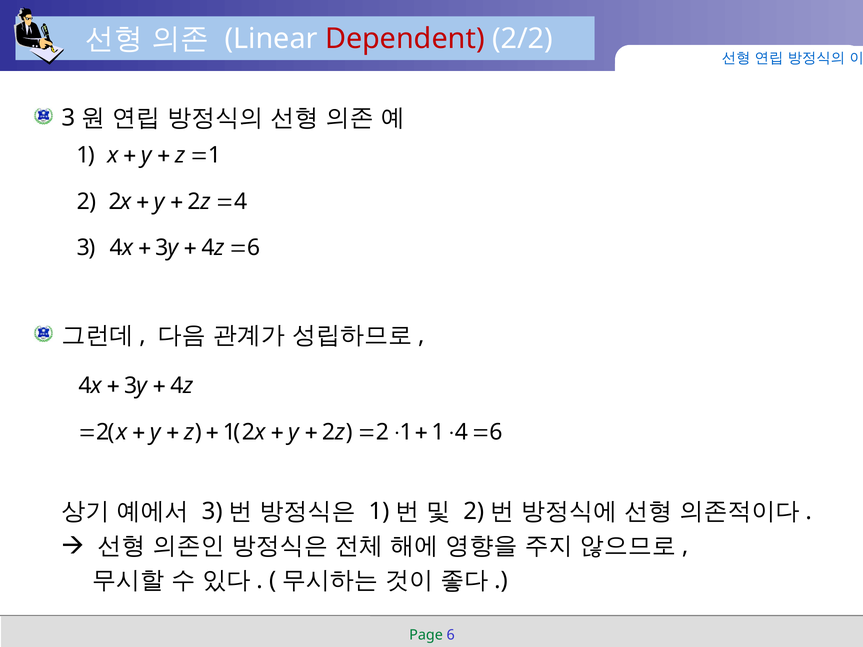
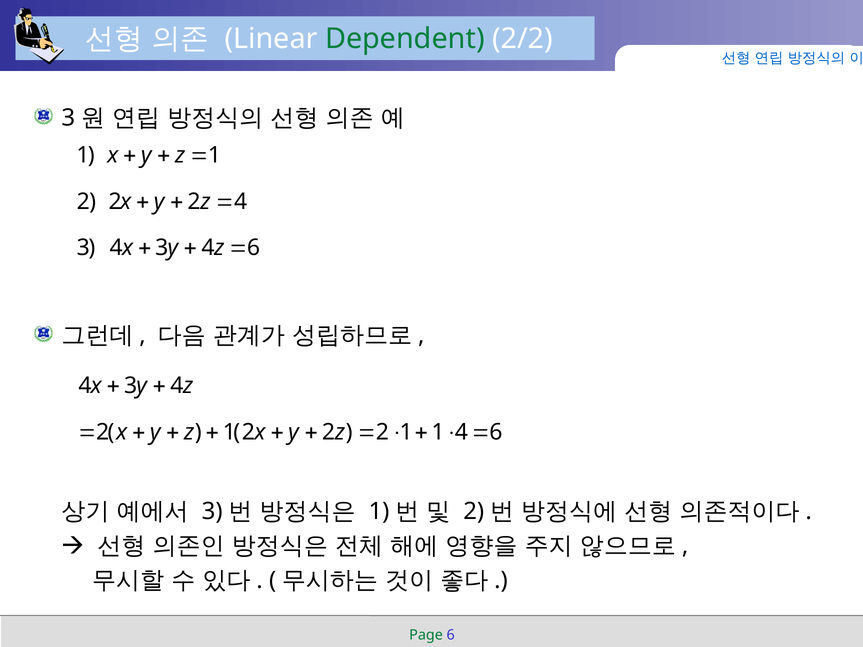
Dependent colour: red -> green (405, 39)
